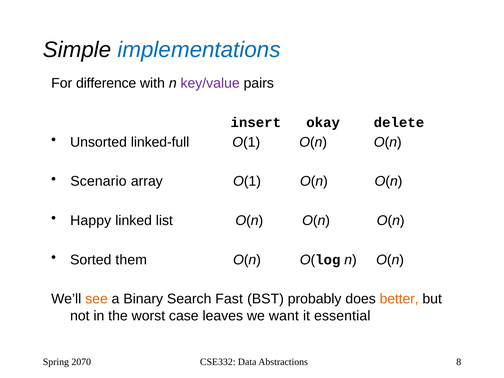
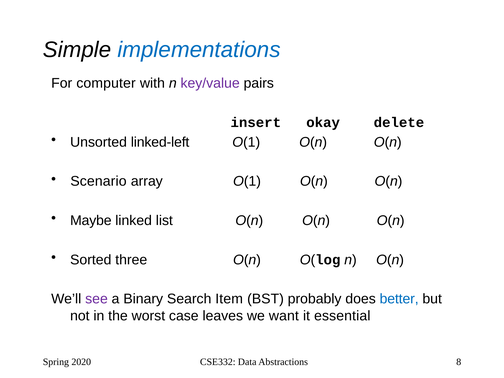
difference: difference -> computer (106, 83)
linked-full: linked-full -> linked-left (160, 142)
Happy: Happy -> Maybe (91, 221)
them: them -> three (131, 260)
see colour: orange -> purple (97, 299)
Fast: Fast -> Item (229, 299)
better colour: orange -> blue (399, 299)
2070: 2070 -> 2020 (81, 362)
